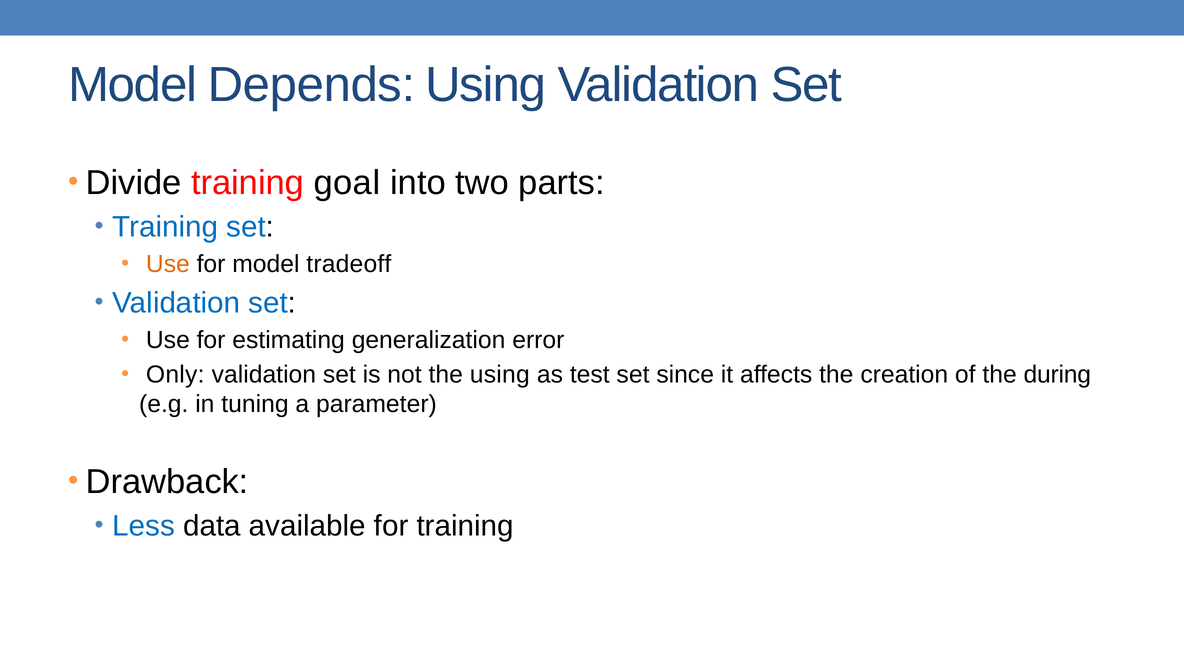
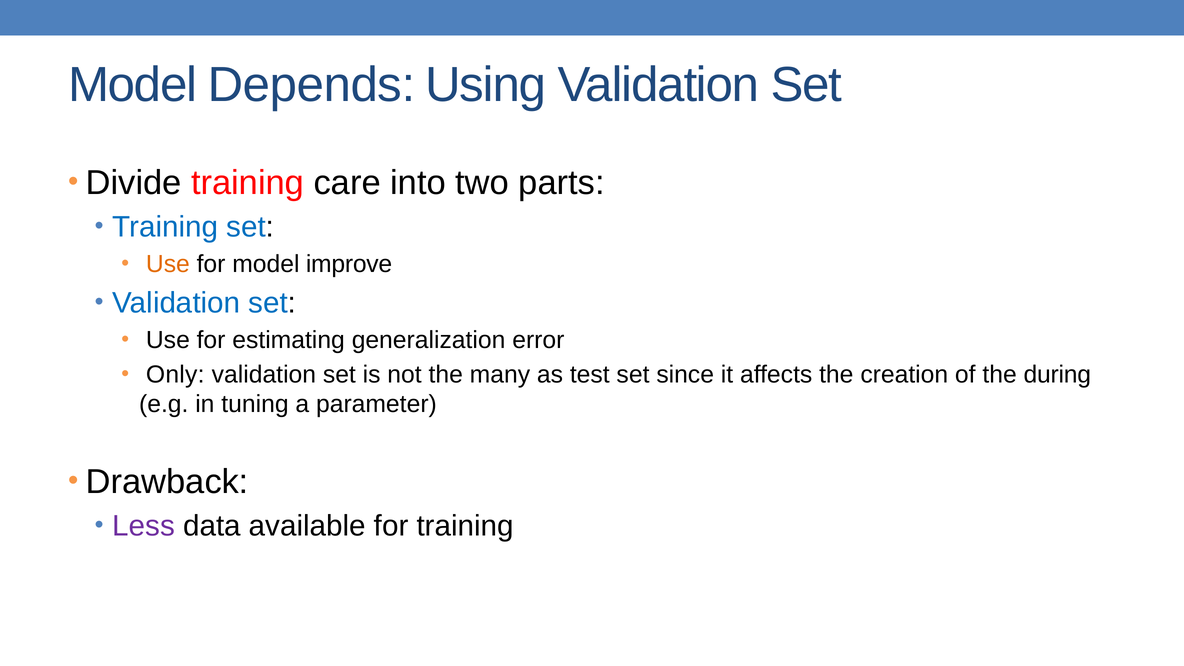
goal: goal -> care (347, 183)
tradeoff: tradeoff -> improve (349, 264)
the using: using -> many (500, 375)
Less colour: blue -> purple (144, 526)
